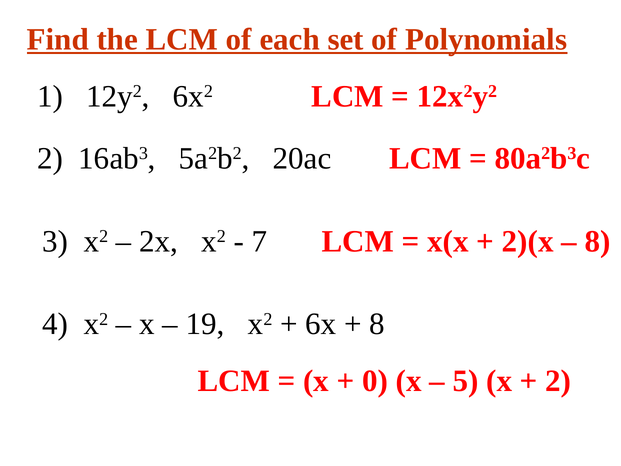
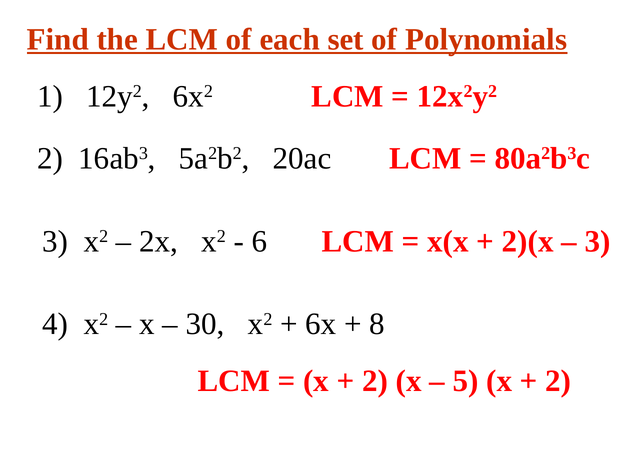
7: 7 -> 6 (259, 241)
8: 8 -> 3 (598, 241)
19: 19 -> 30 (205, 324)
0: 0 -> 2 (375, 381)
